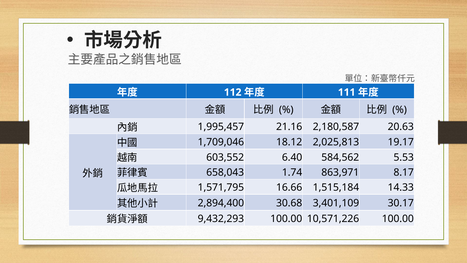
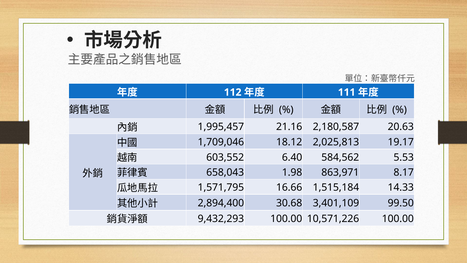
1.74: 1.74 -> 1.98 (292, 172)
30.17: 30.17 -> 99.50 (401, 203)
